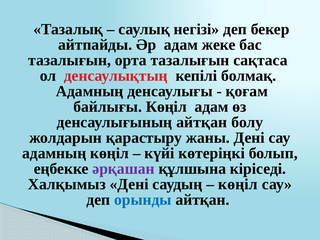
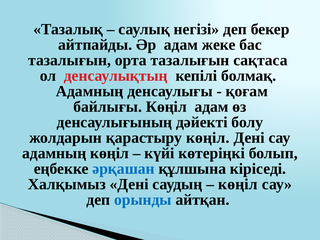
денсаулығының айтқан: айтқан -> дәйекті (202, 122)
қарастыру жаны: жаны -> көңіл (208, 138)
әрқашан colour: purple -> blue (124, 169)
